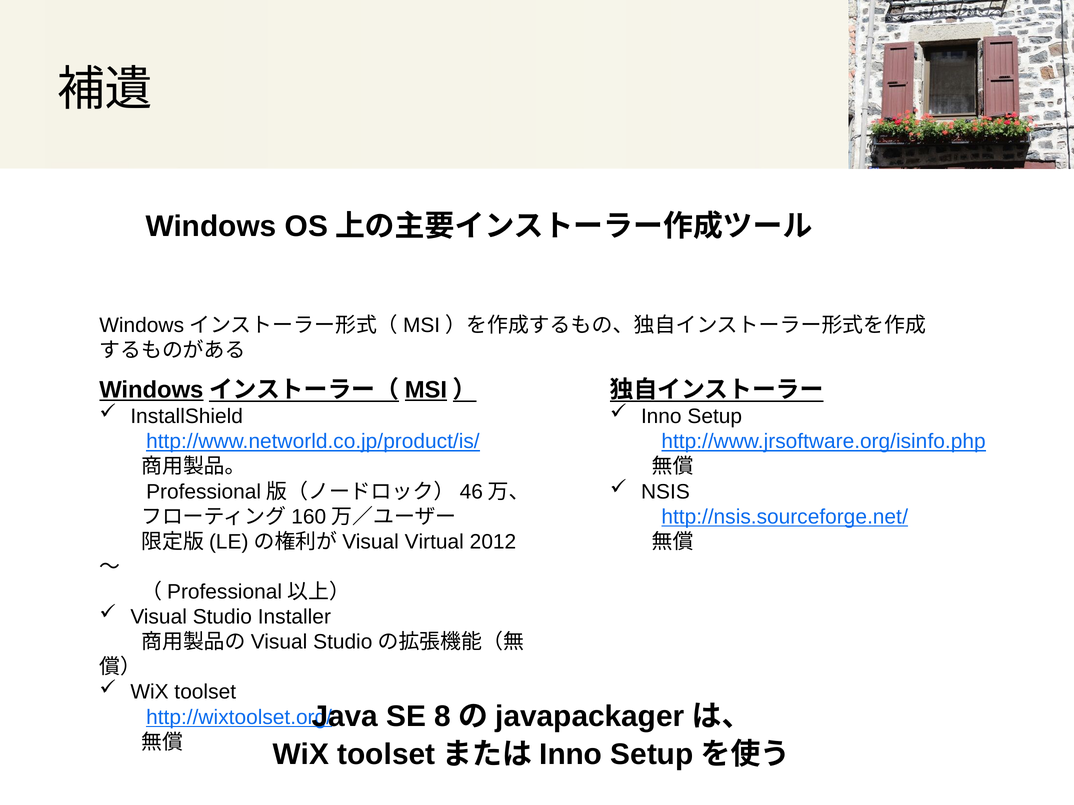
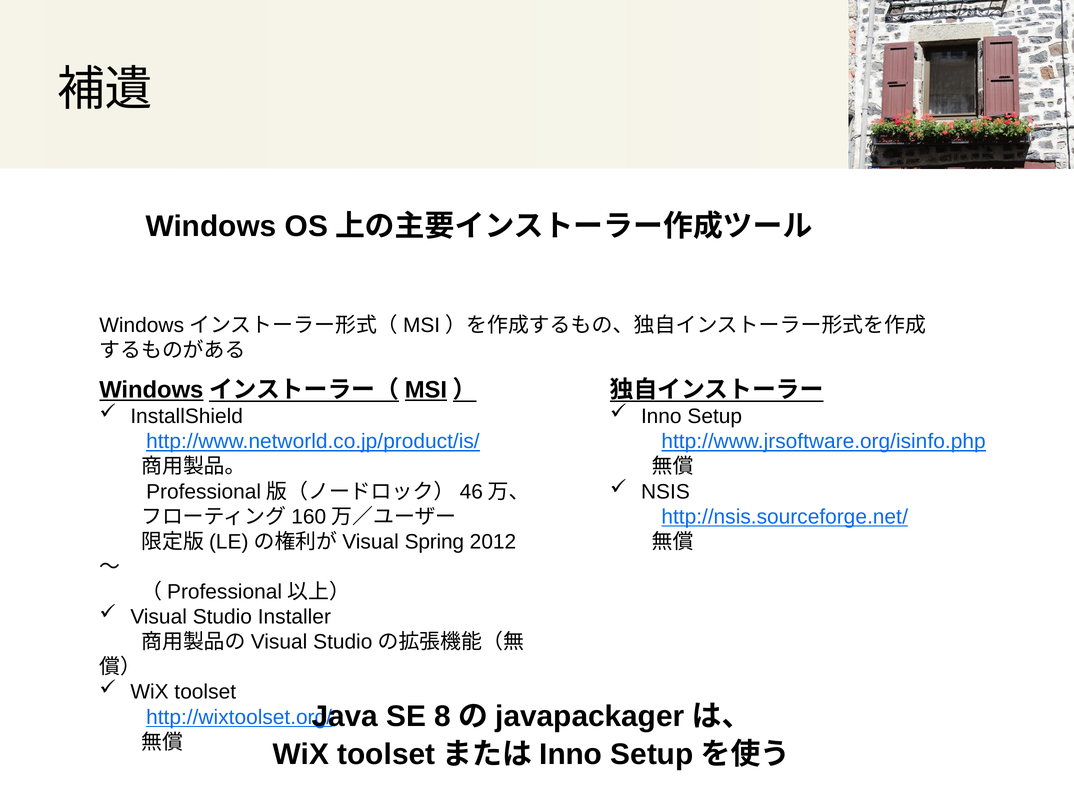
Virtual: Virtual -> Spring (434, 542)
